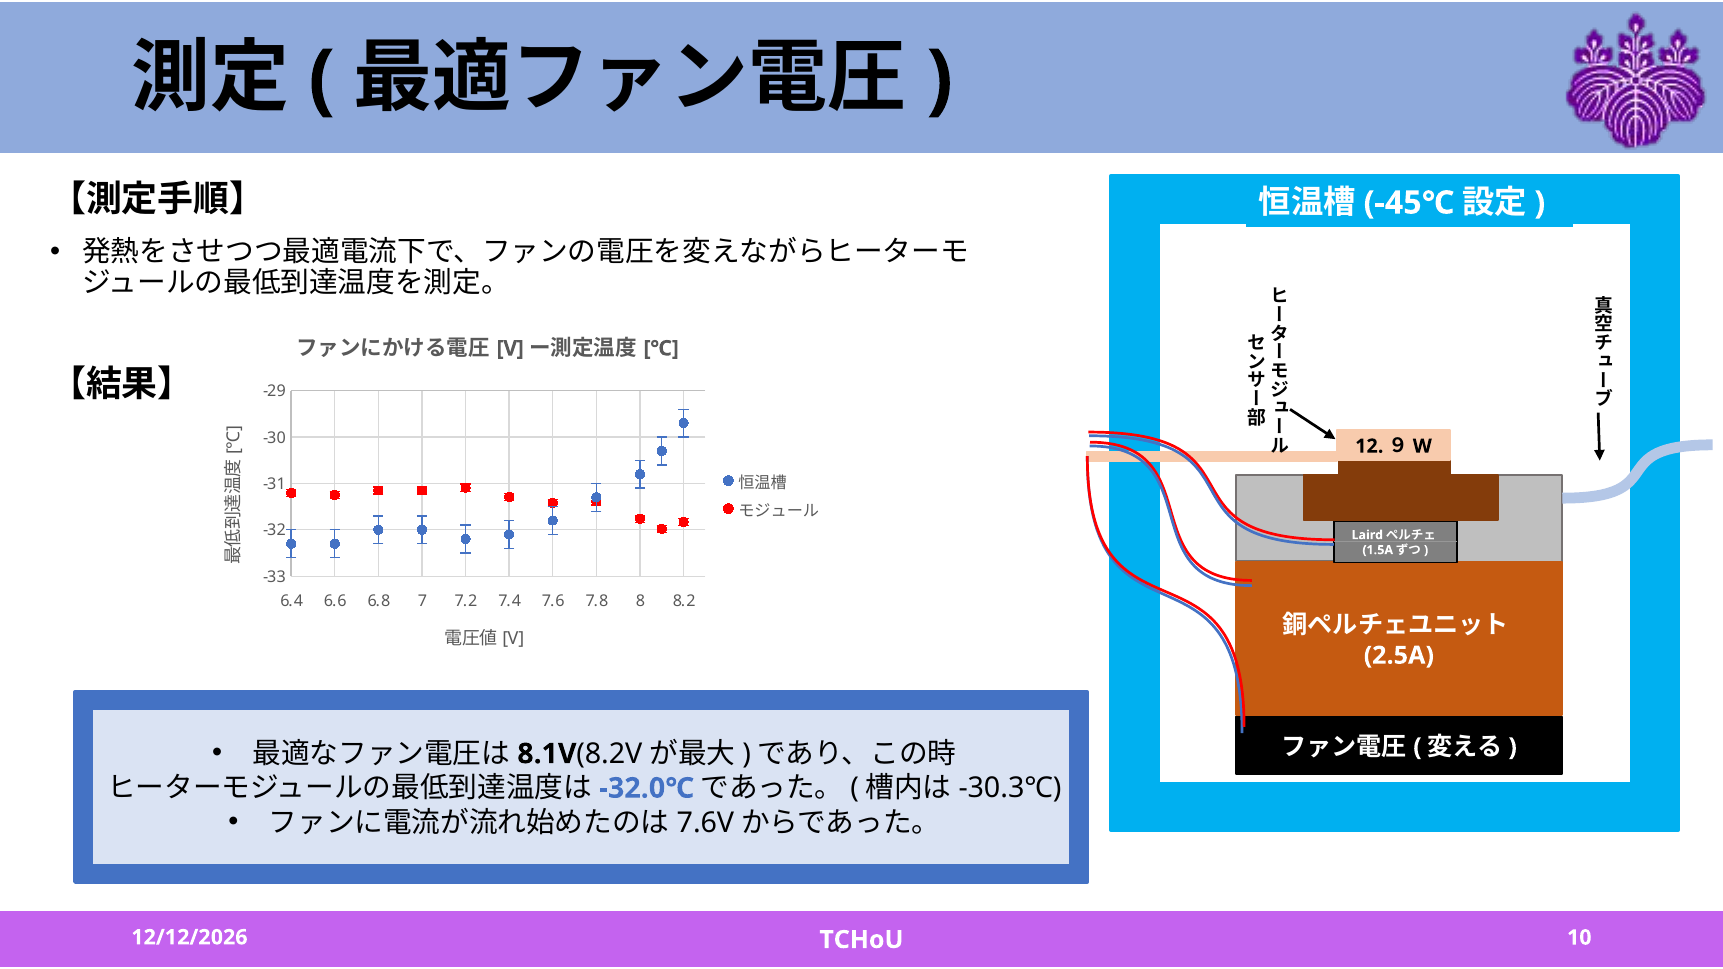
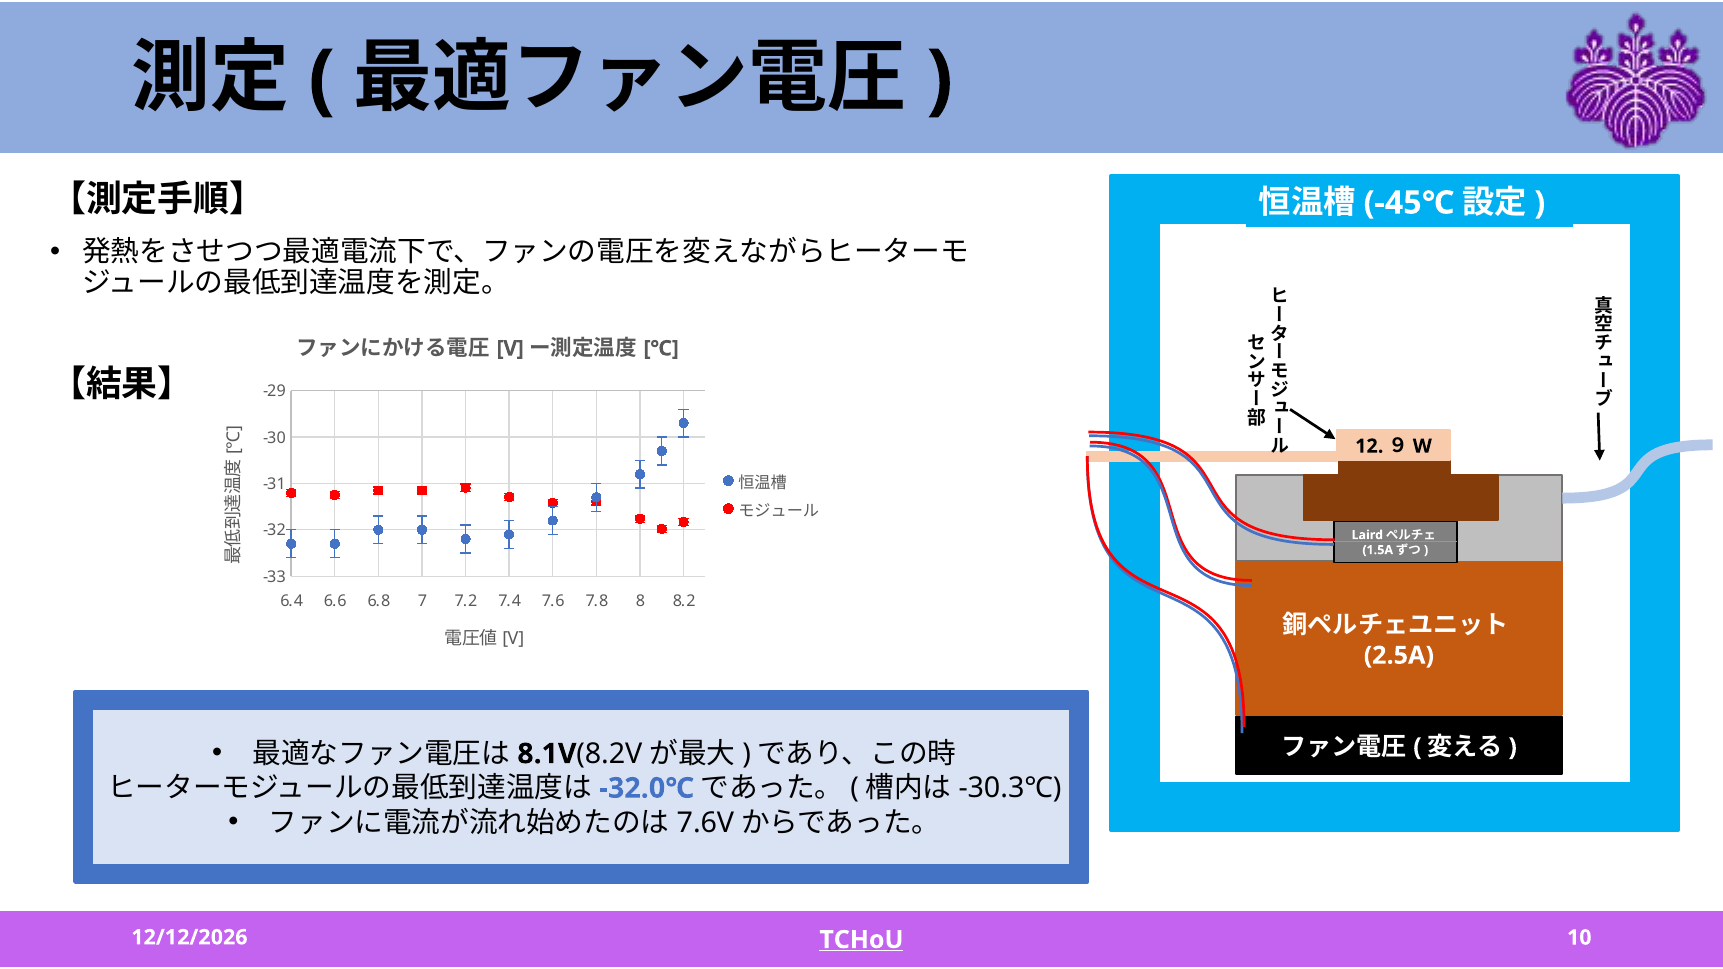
TCHoU underline: none -> present (861, 940)
